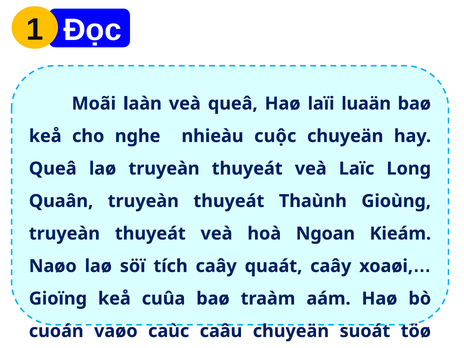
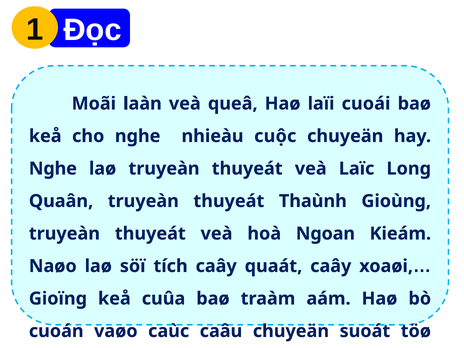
laïi luaän: luaän -> cuoái (366, 104)
Queâ: Queâ -> Nghe (53, 169)
